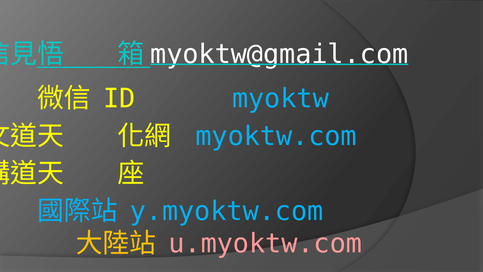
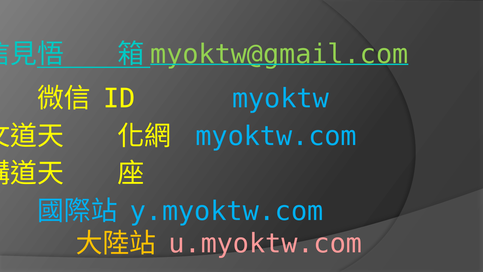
myoktw@gmail.com colour: white -> light green (279, 54)
